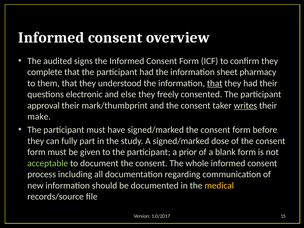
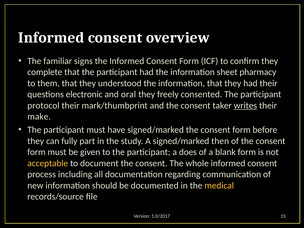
audited: audited -> familiar (58, 61)
that underline: present -> none (215, 83)
else: else -> oral (128, 94)
approval: approval -> protocol (43, 106)
dose: dose -> then (220, 141)
prior: prior -> does (188, 152)
acceptable colour: light green -> yellow (48, 163)
